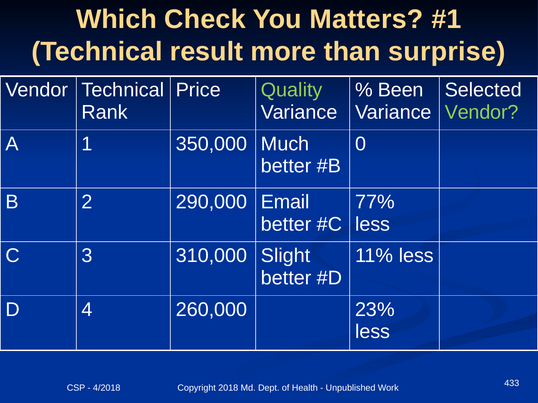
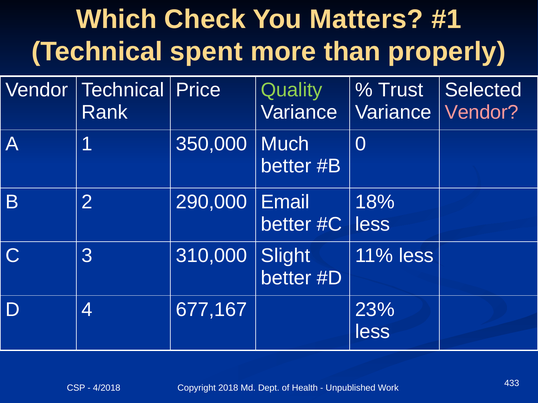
result: result -> spent (206, 52)
surprise: surprise -> properly (447, 52)
Been: Been -> Trust (401, 90)
Vendor colour: light green -> pink (482, 112)
77%: 77% -> 18% (375, 202)
260,000: 260,000 -> 677,167 (211, 310)
